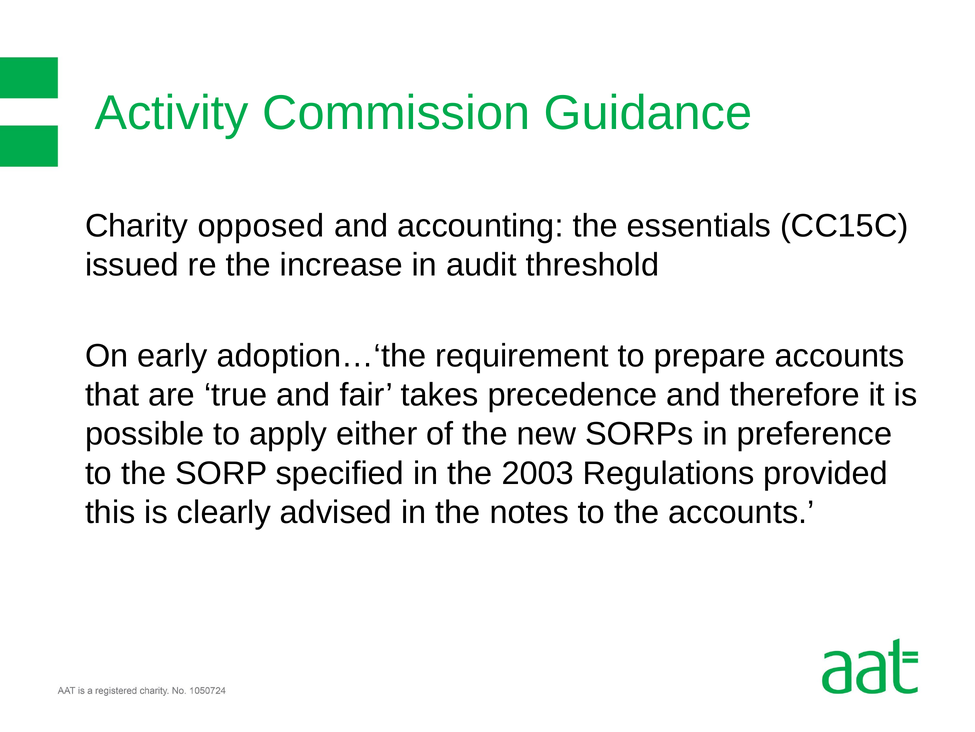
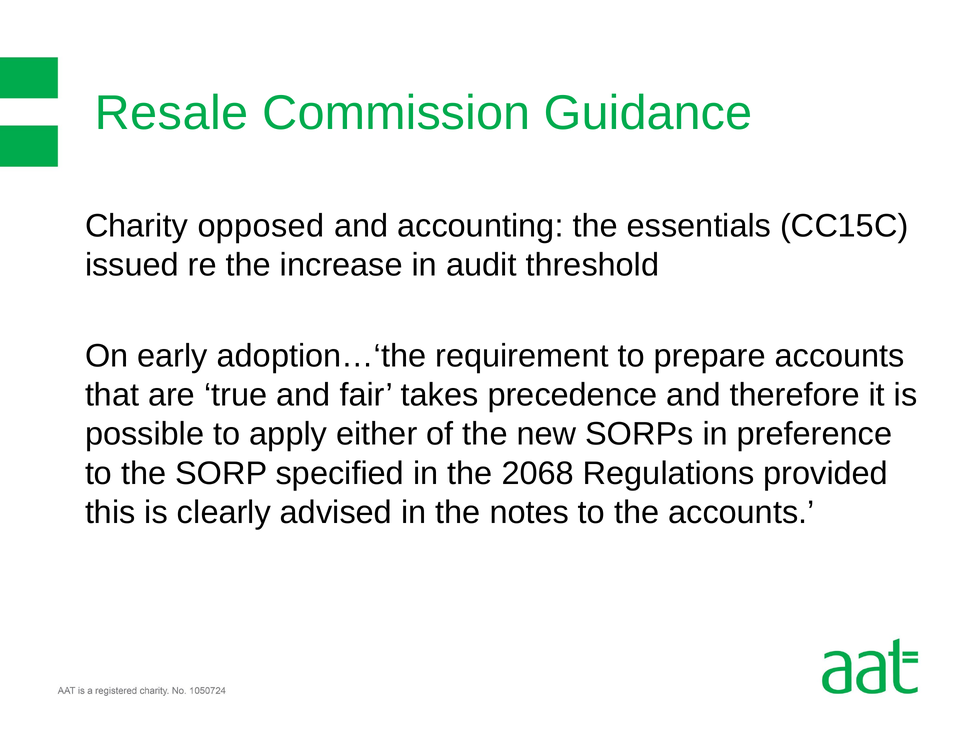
Activity: Activity -> Resale (171, 113)
2003: 2003 -> 2068 (538, 473)
